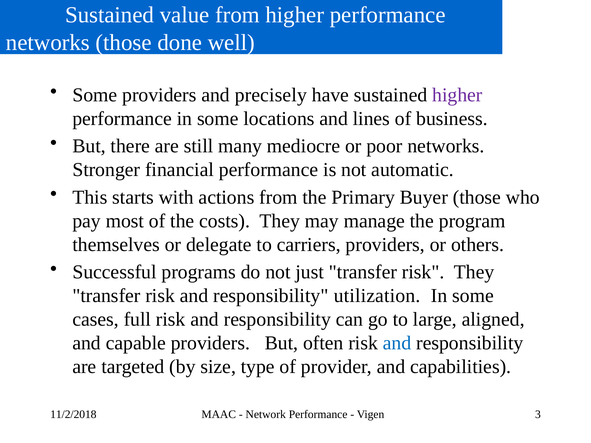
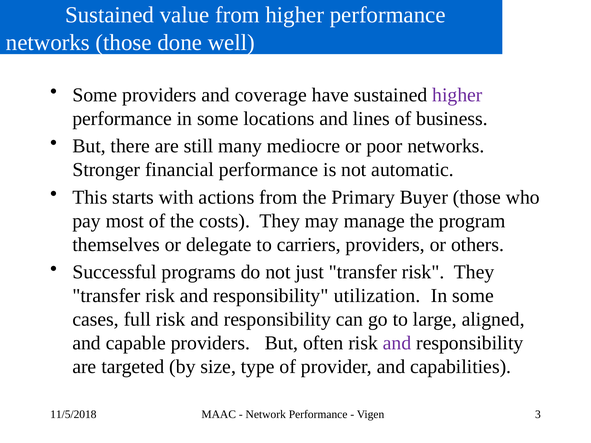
precisely: precisely -> coverage (271, 95)
and colour: blue -> purple (397, 343)
11/2/2018: 11/2/2018 -> 11/5/2018 (73, 415)
